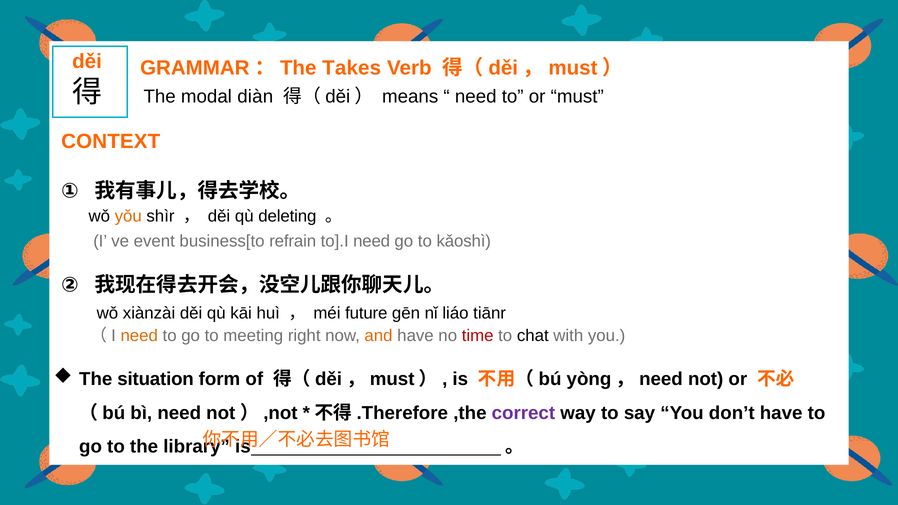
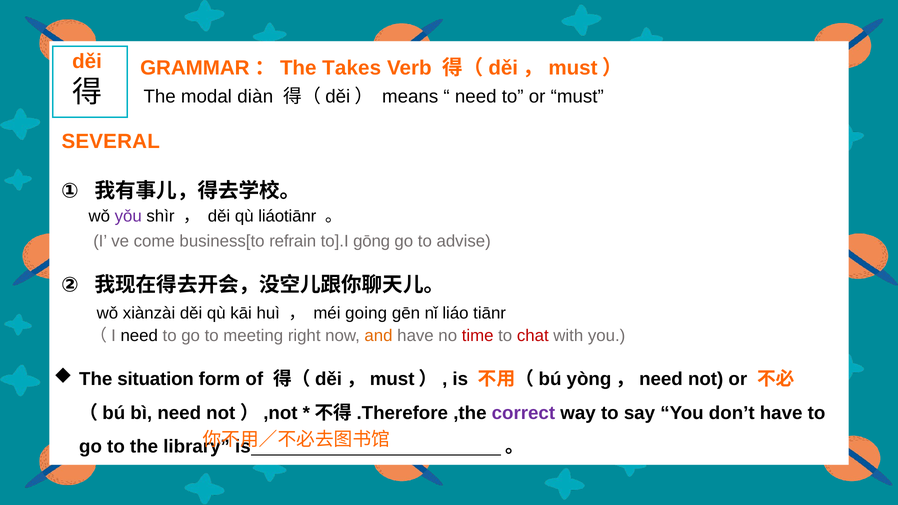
CONTEXT: CONTEXT -> SEVERAL (111, 141)
yǒu colour: orange -> purple (128, 216)
deleting: deleting -> liáotiānr (287, 216)
event: event -> come (154, 241)
to].I need: need -> gōng (372, 241)
kǎoshì: kǎoshì -> advise (464, 241)
future: future -> going (366, 313)
need colour: orange -> black (139, 336)
chat colour: black -> red (533, 336)
